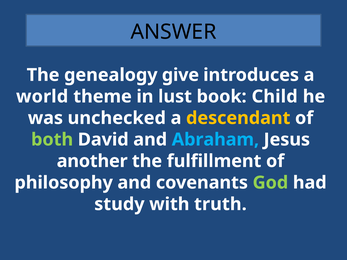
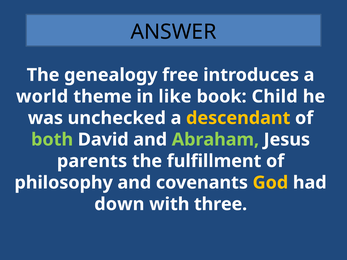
give: give -> free (180, 75)
lust: lust -> like (175, 97)
Abraham colour: light blue -> light green (215, 140)
another: another -> parents (92, 161)
God colour: light green -> yellow (270, 183)
study: study -> down (119, 204)
truth: truth -> three (221, 204)
